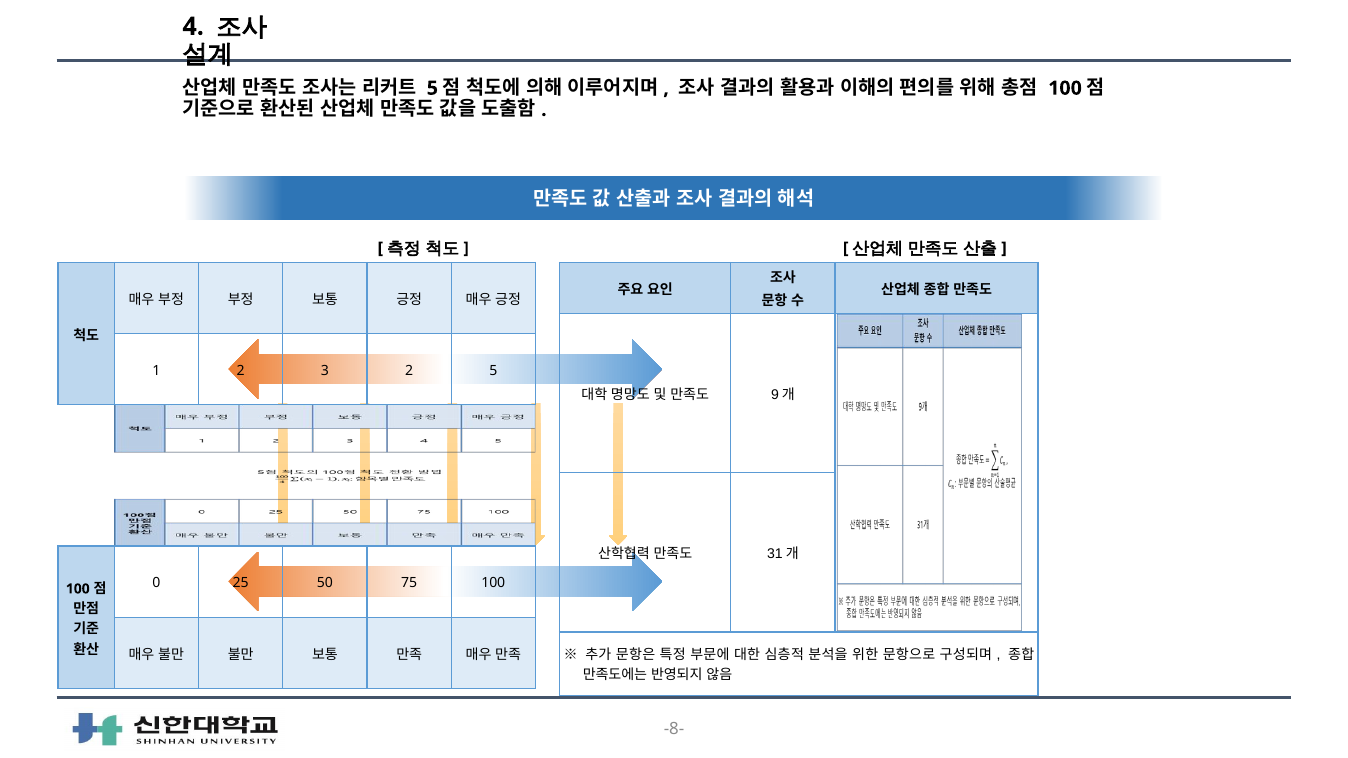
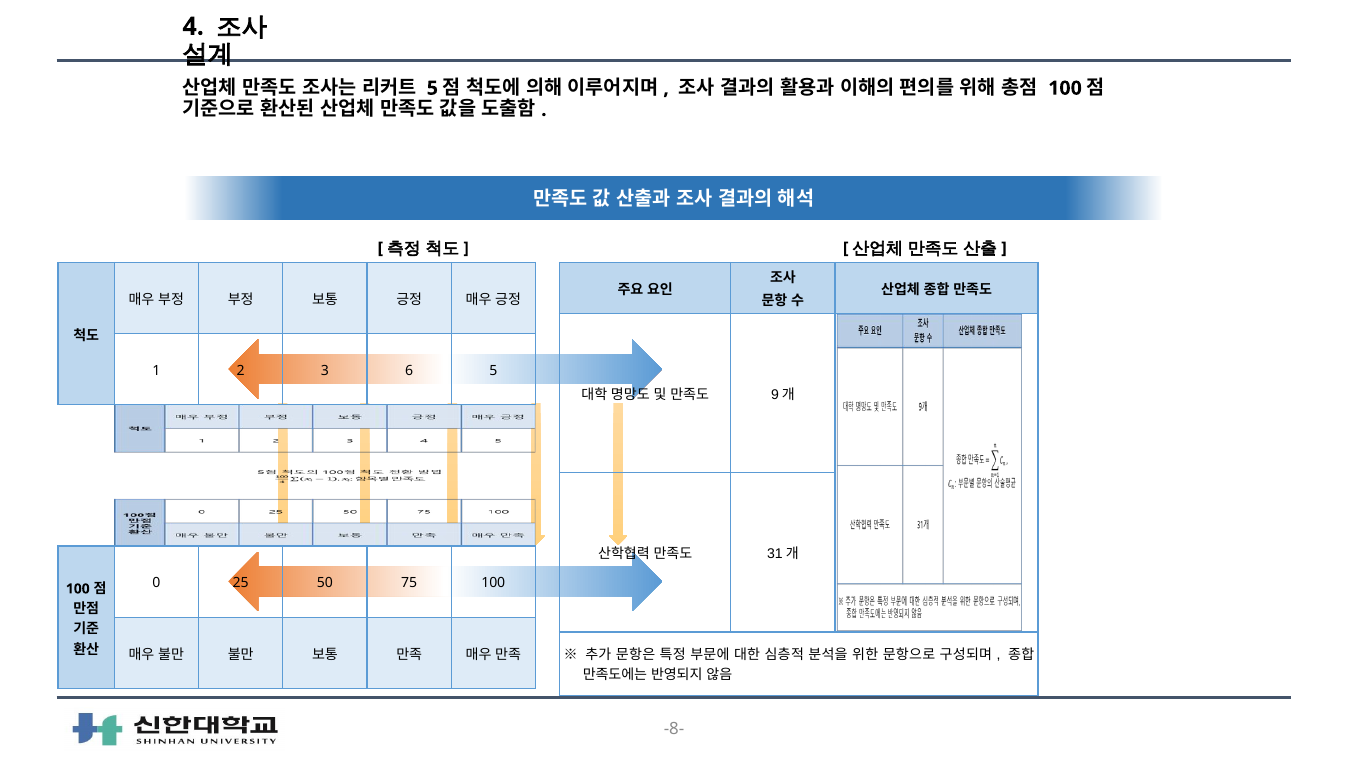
2: 2 -> 6 (409, 371)
